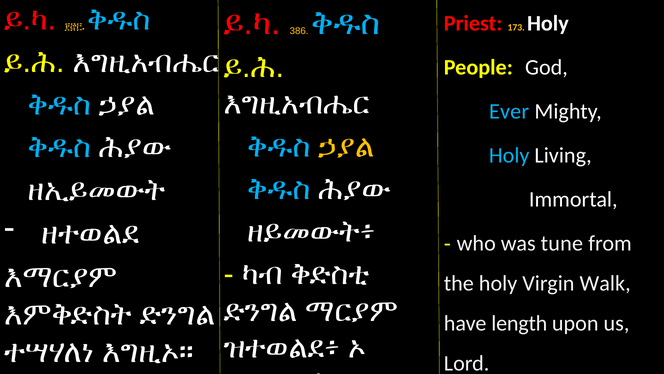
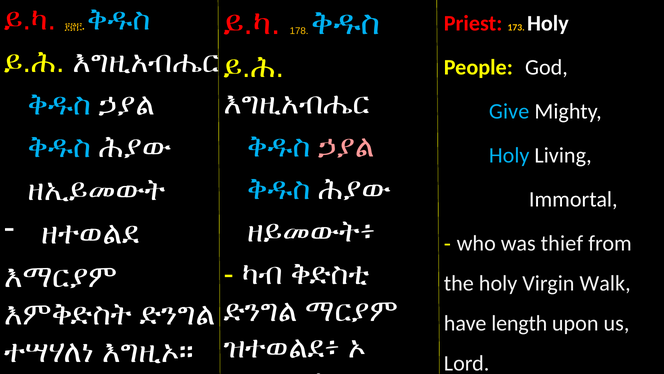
386: 386 -> 178 (299, 31)
Ever: Ever -> Give (509, 111)
ኃያል colour: yellow -> pink (346, 146)
tune: tune -> thief (562, 243)
